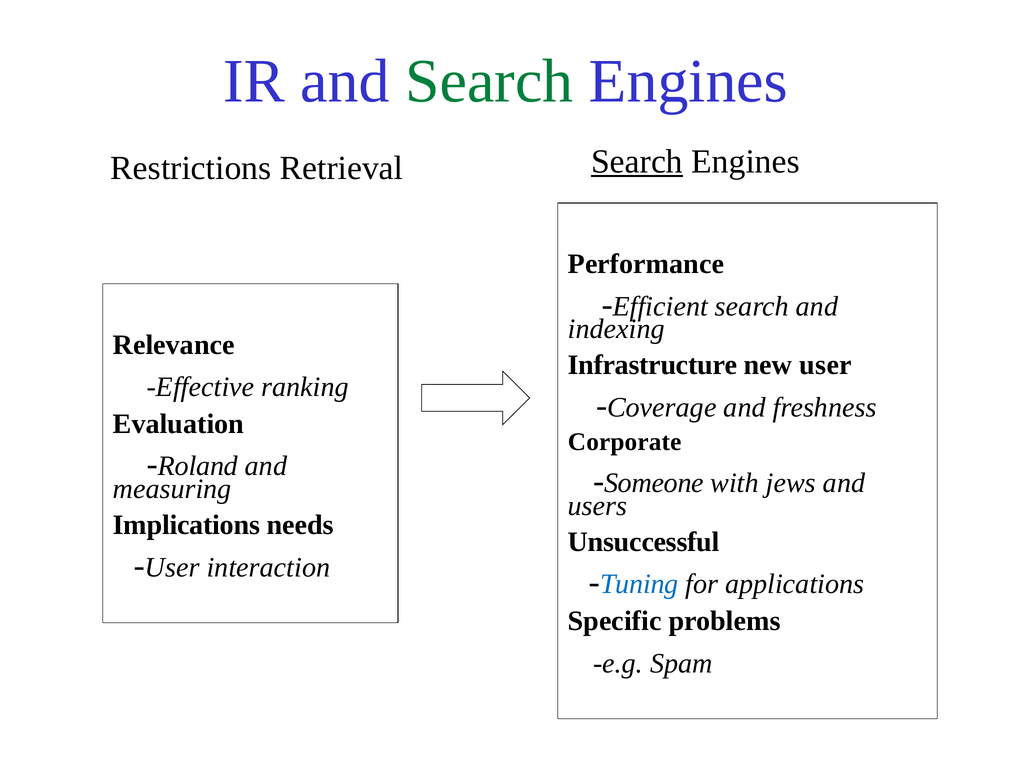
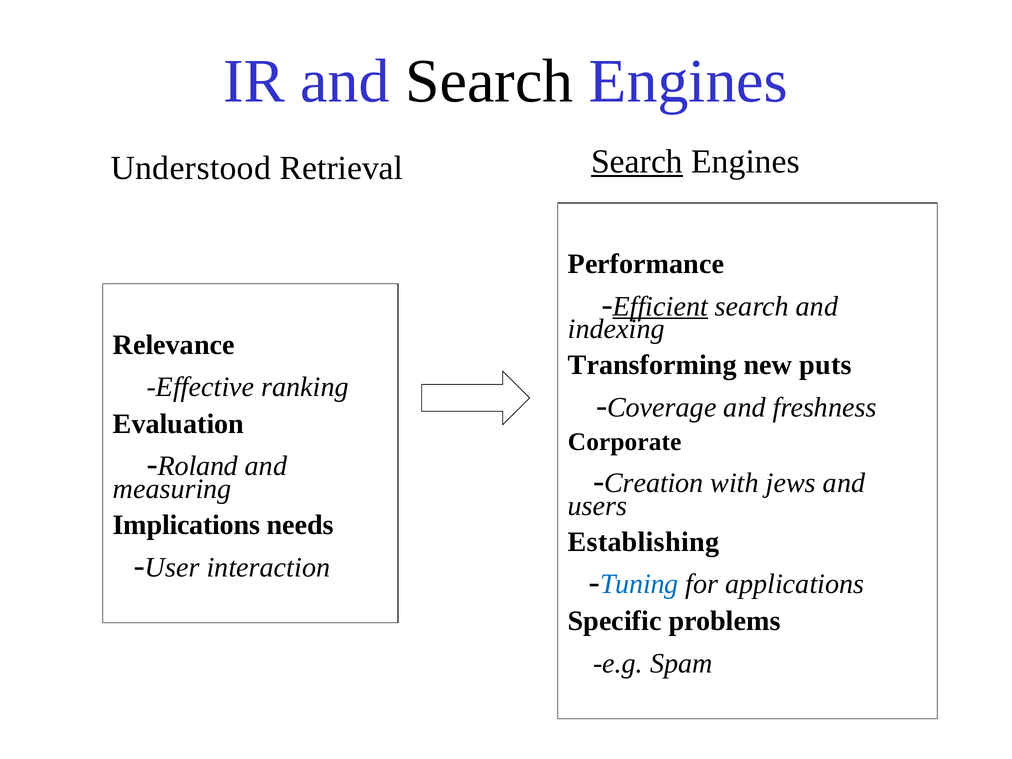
Search colour: green -> black (489, 81)
Restrictions: Restrictions -> Understood (191, 168)
Efficient underline: none -> present (660, 306)
Infrastructure: Infrastructure -> Transforming (652, 365)
new user: user -> puts (826, 365)
Someone: Someone -> Creation (654, 483)
Unsuccessful: Unsuccessful -> Establishing (643, 542)
